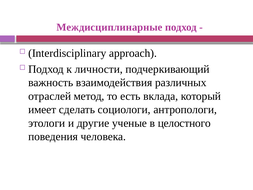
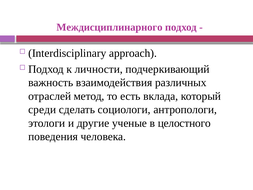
Междисциплинарные: Междисциплинарные -> Междисциплинарного (110, 27)
имеет: имеет -> среди (42, 110)
